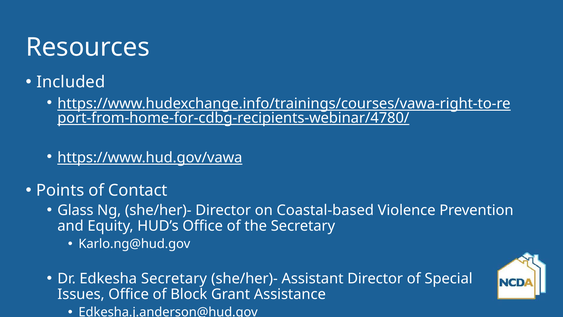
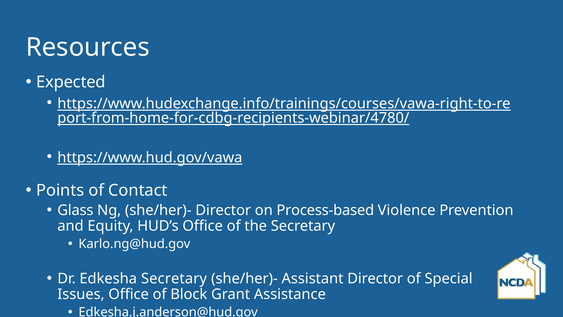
Included: Included -> Expected (71, 82)
Coastal-based: Coastal-based -> Process-based (325, 210)
